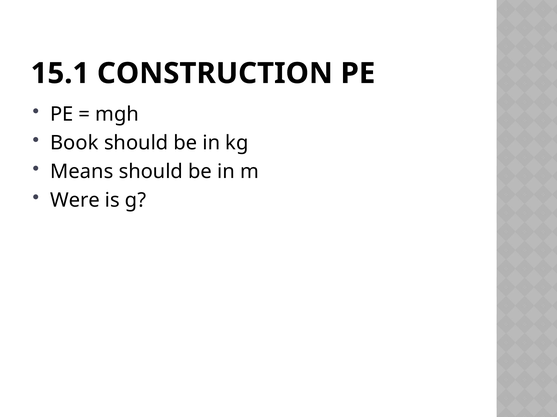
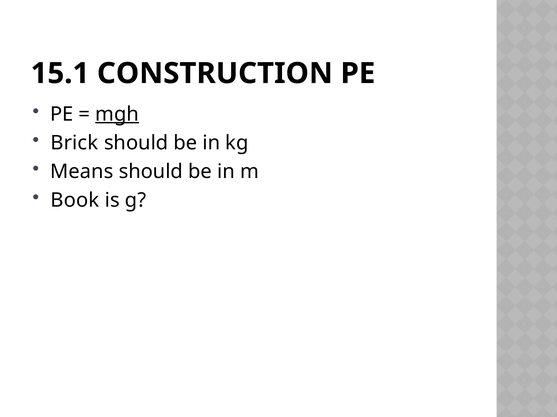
mgh underline: none -> present (117, 114)
Book: Book -> Brick (74, 143)
Were: Were -> Book (75, 201)
